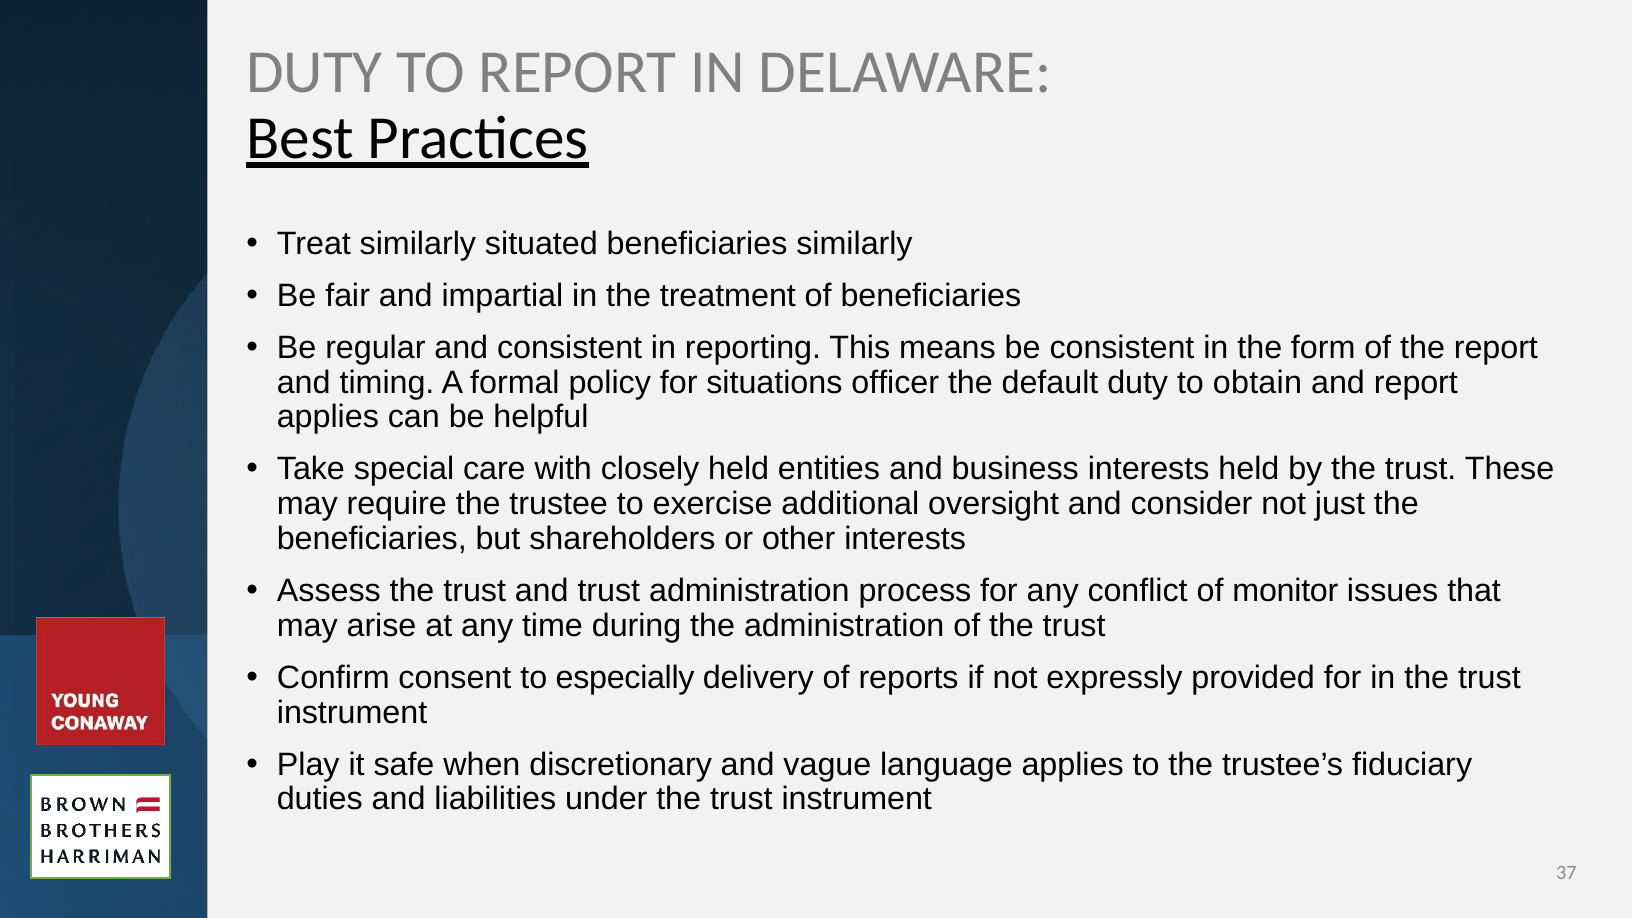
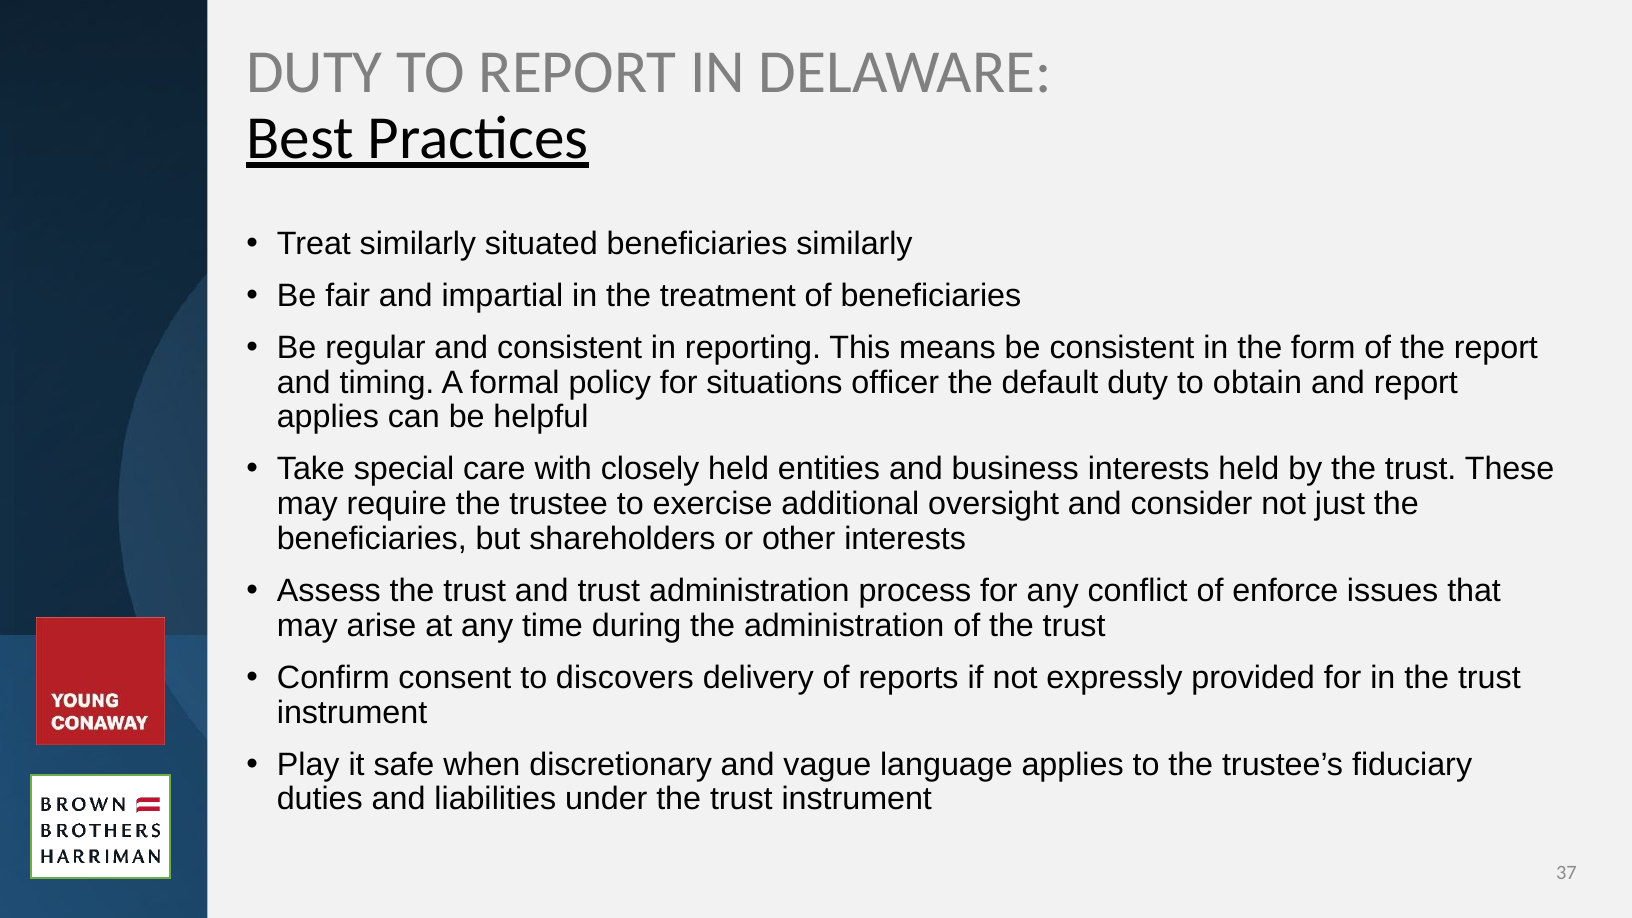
monitor: monitor -> enforce (1285, 591)
especially: especially -> discovers (625, 678)
